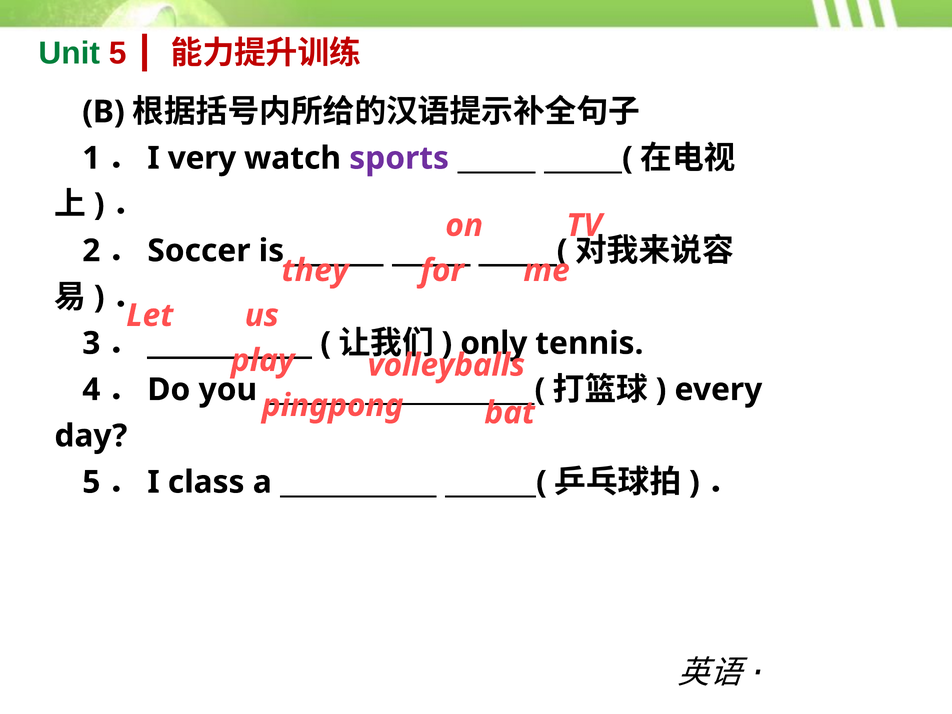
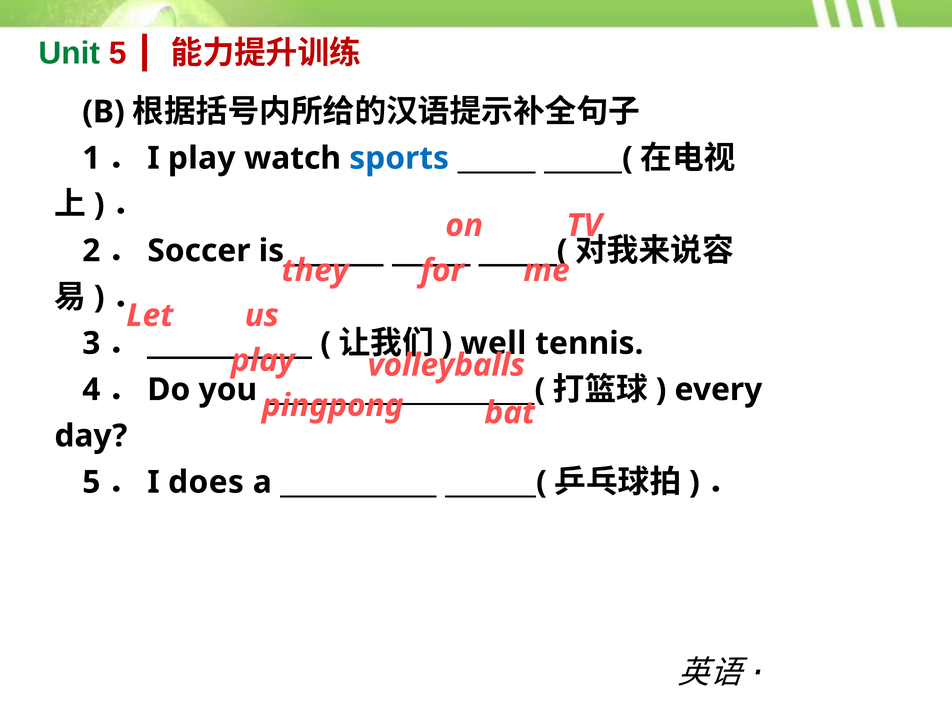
very: very -> play (202, 158)
sports colour: purple -> blue (399, 158)
only: only -> well (493, 343)
class: class -> does (206, 482)
